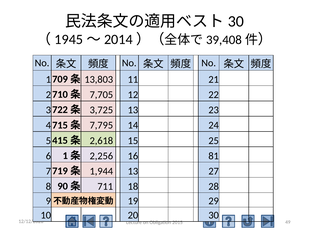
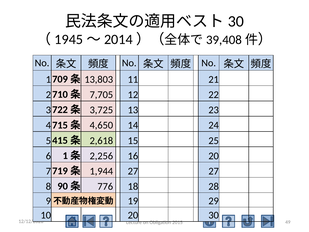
7,795: 7,795 -> 4,650 (101, 125)
16 81: 81 -> 20 (214, 156)
1,944 13: 13 -> 27 (133, 171)
711: 711 -> 776 (105, 186)
